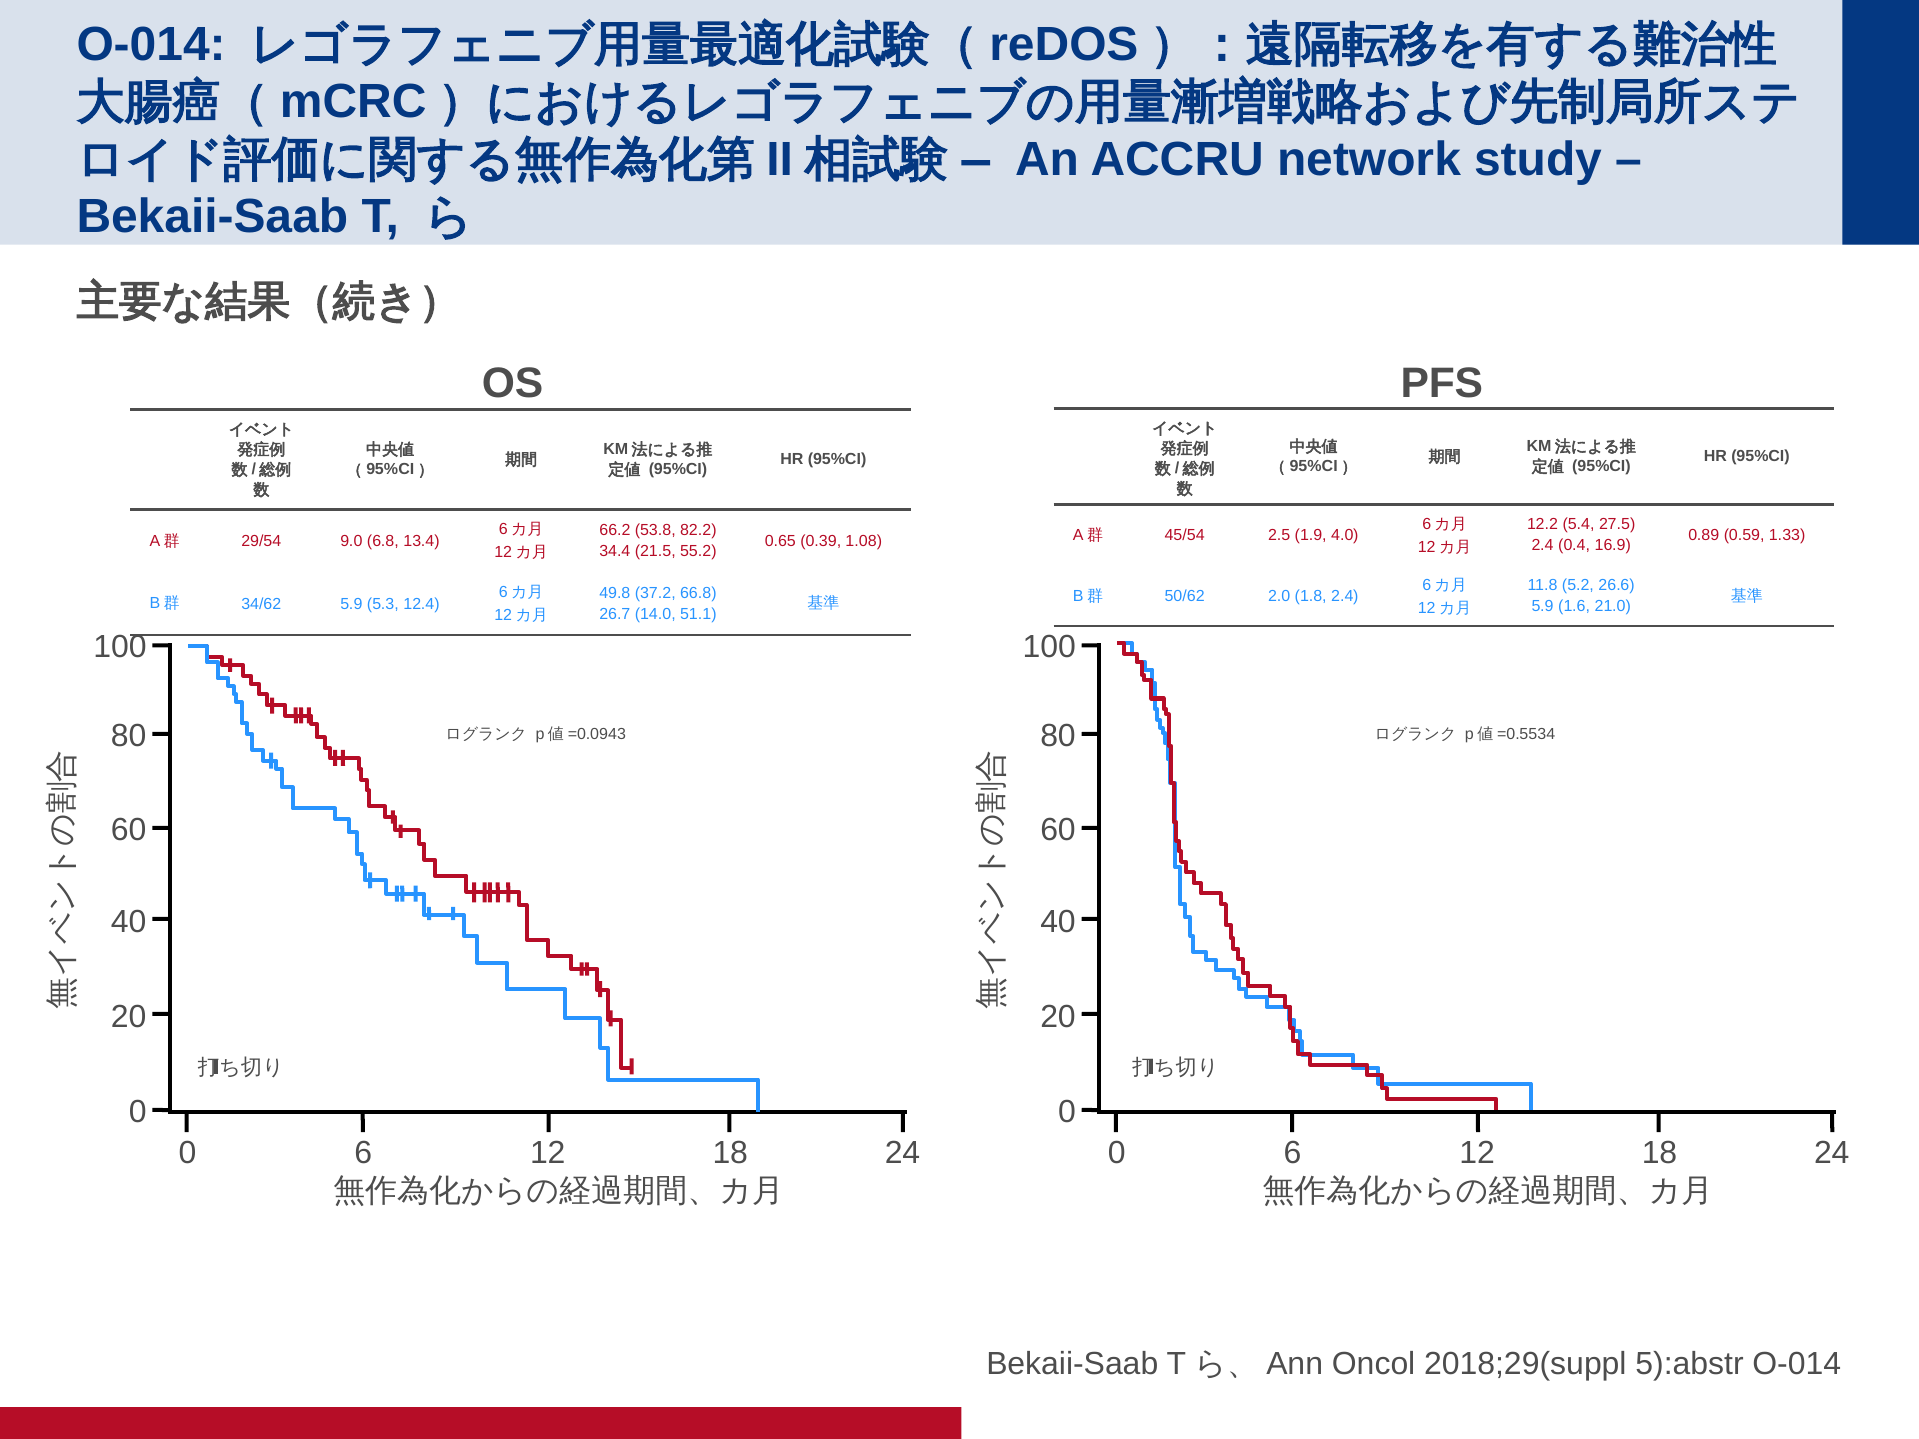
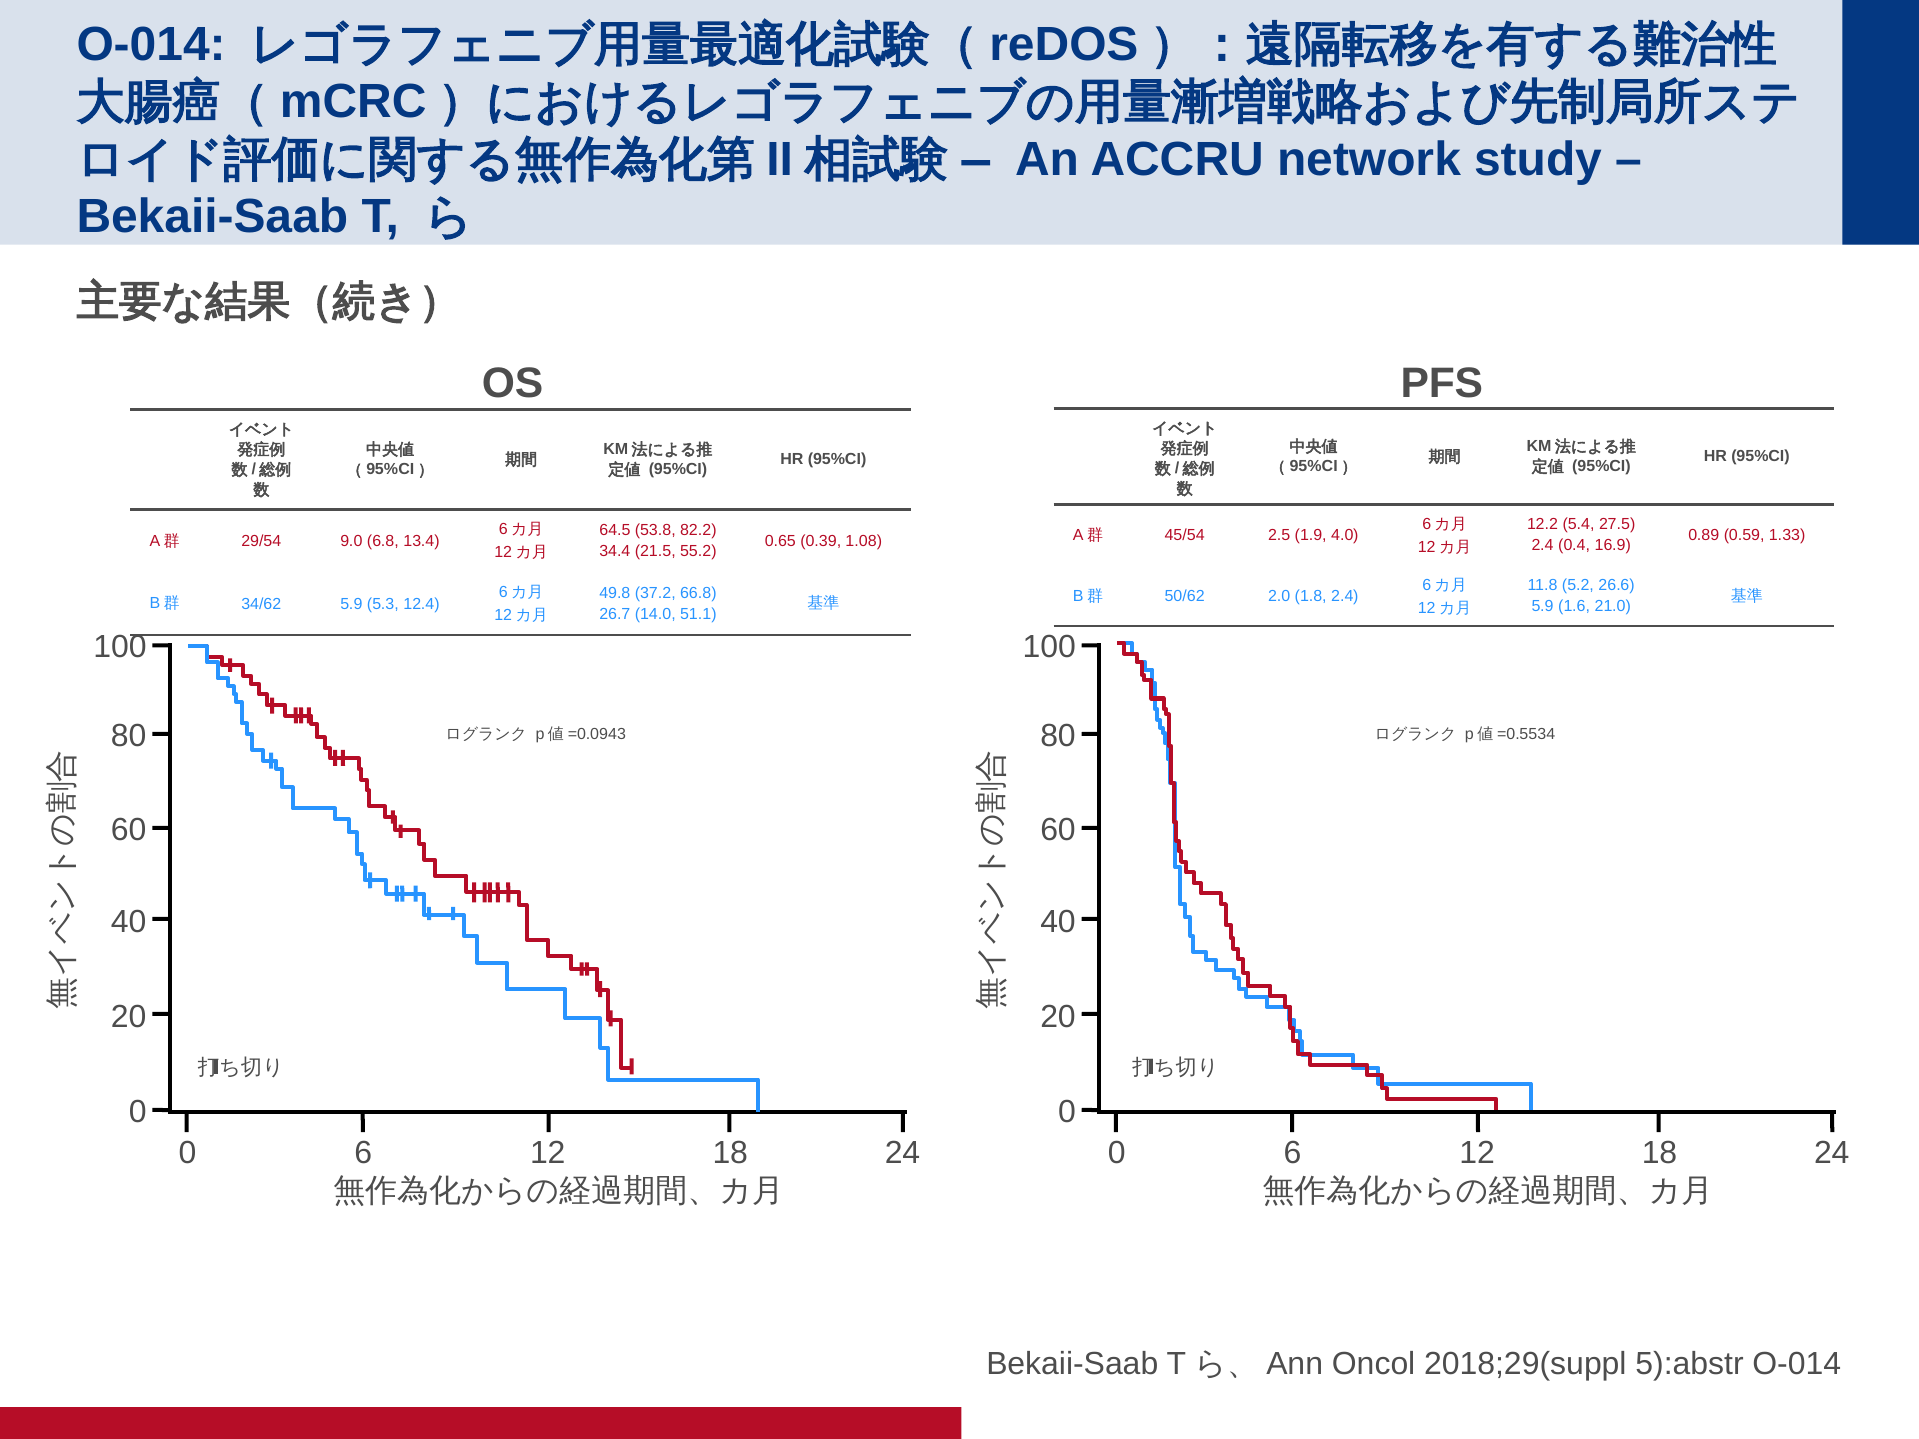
66.2: 66.2 -> 64.5 (615, 531)
